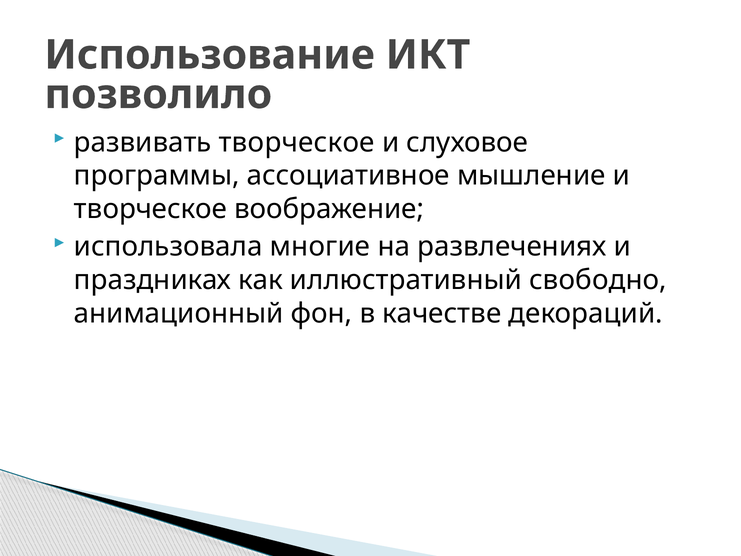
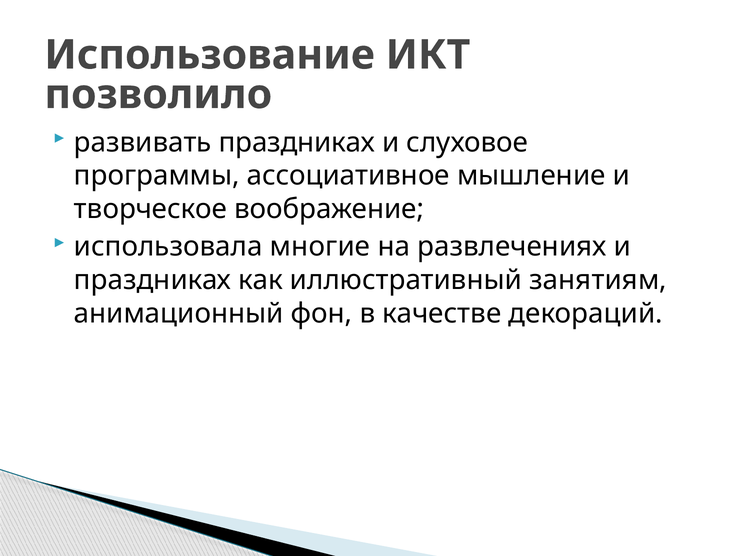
развивать творческое: творческое -> праздниках (297, 142)
свободно: свободно -> занятиям (598, 280)
